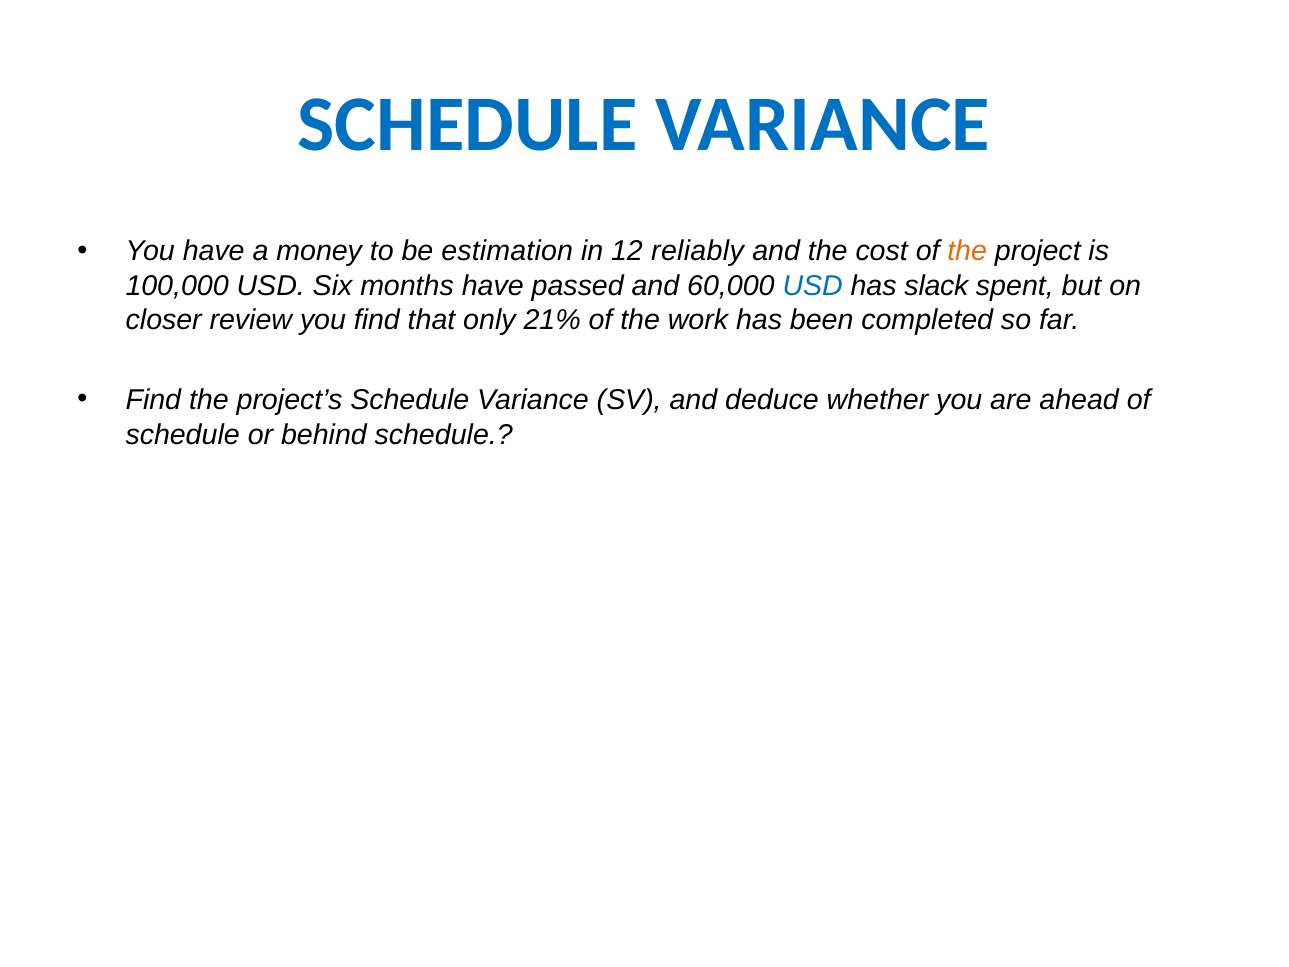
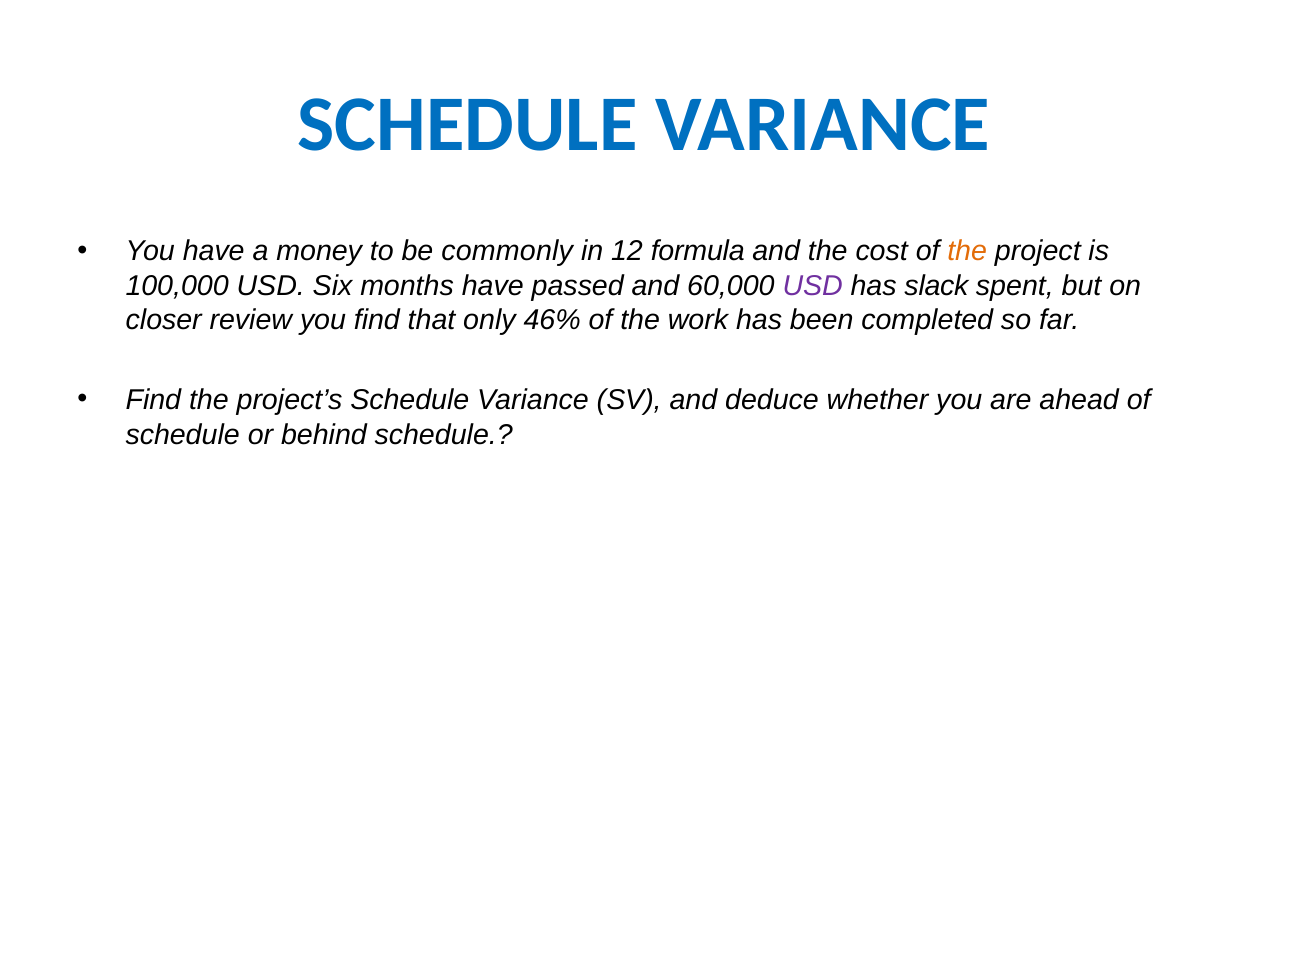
estimation: estimation -> commonly (507, 251)
reliably: reliably -> formula (698, 251)
USD colour: blue -> purple (813, 286)
21%: 21% -> 46% (552, 320)
